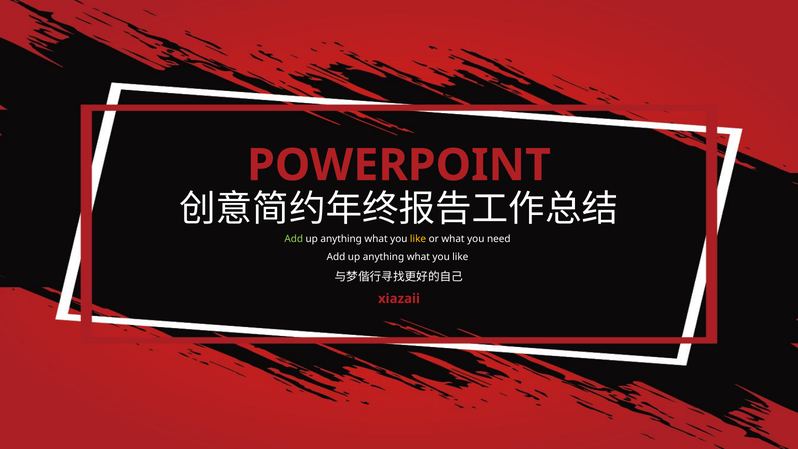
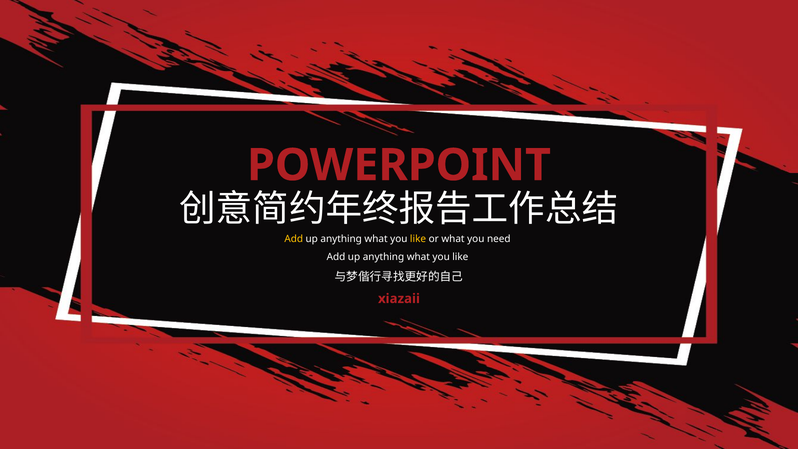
Add colour: light green -> yellow (294, 239)
